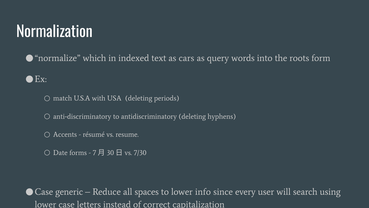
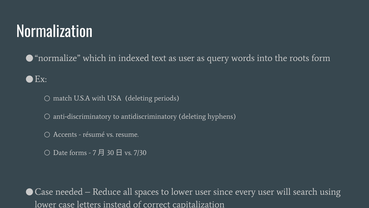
as cars: cars -> user (187, 58)
generic: generic -> needed (69, 191)
lower info: info -> user (203, 191)
